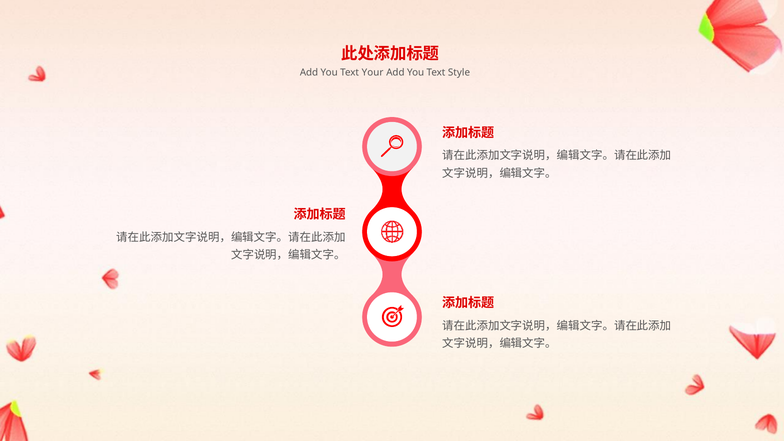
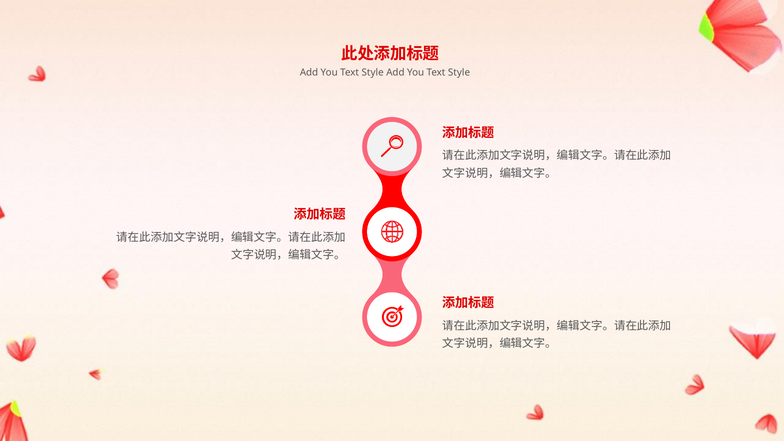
Your: Your -> Style (373, 72)
